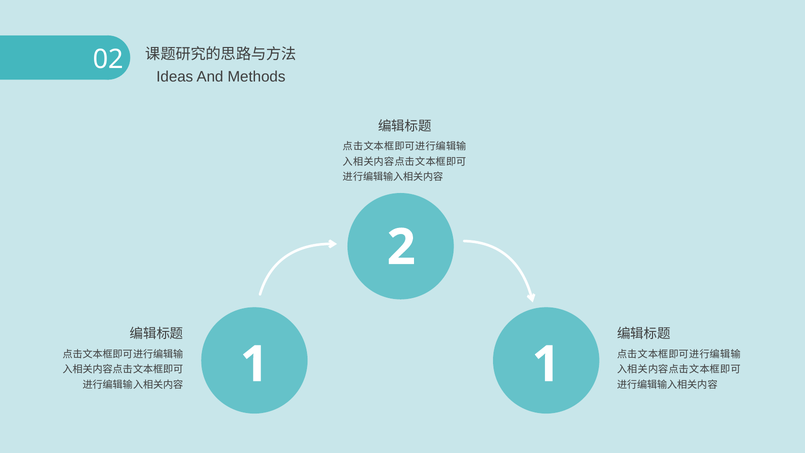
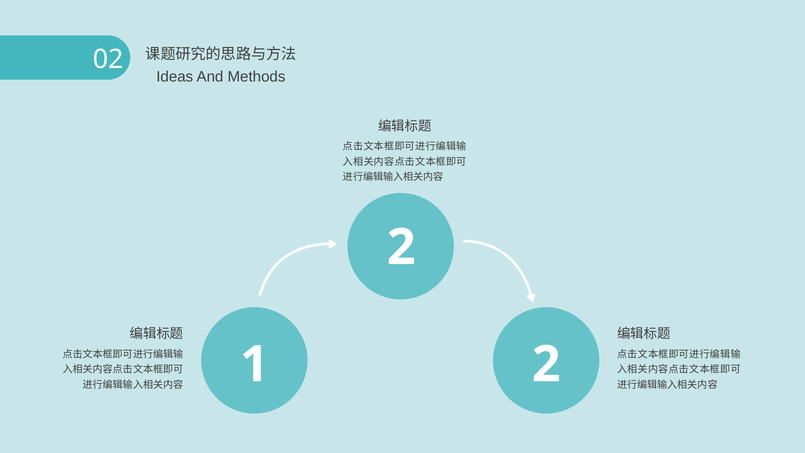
1 1: 1 -> 2 (546, 364)
